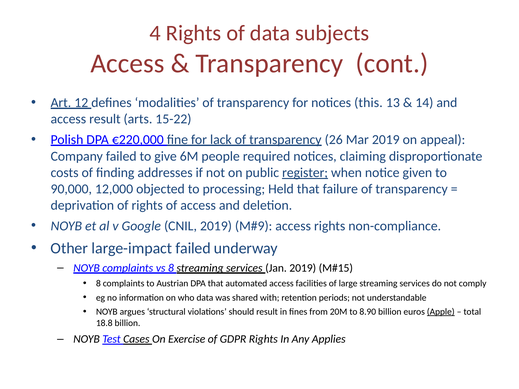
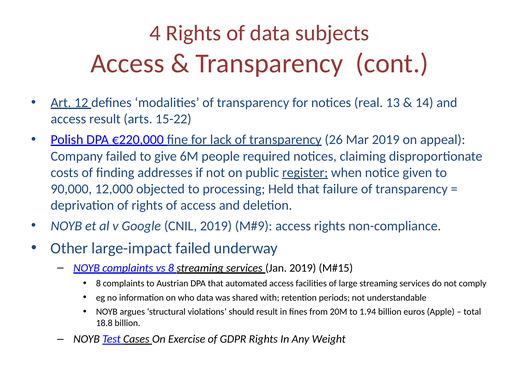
this: this -> real (369, 103)
8.90: 8.90 -> 1.94 (368, 312)
Apple underline: present -> none (441, 312)
Applies: Applies -> Weight (329, 339)
